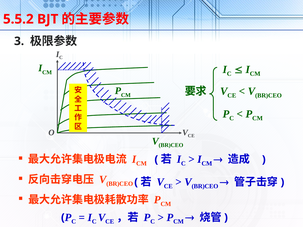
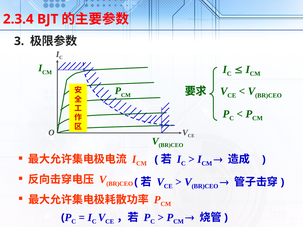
5.5.2: 5.5.2 -> 2.3.4 (18, 19)
